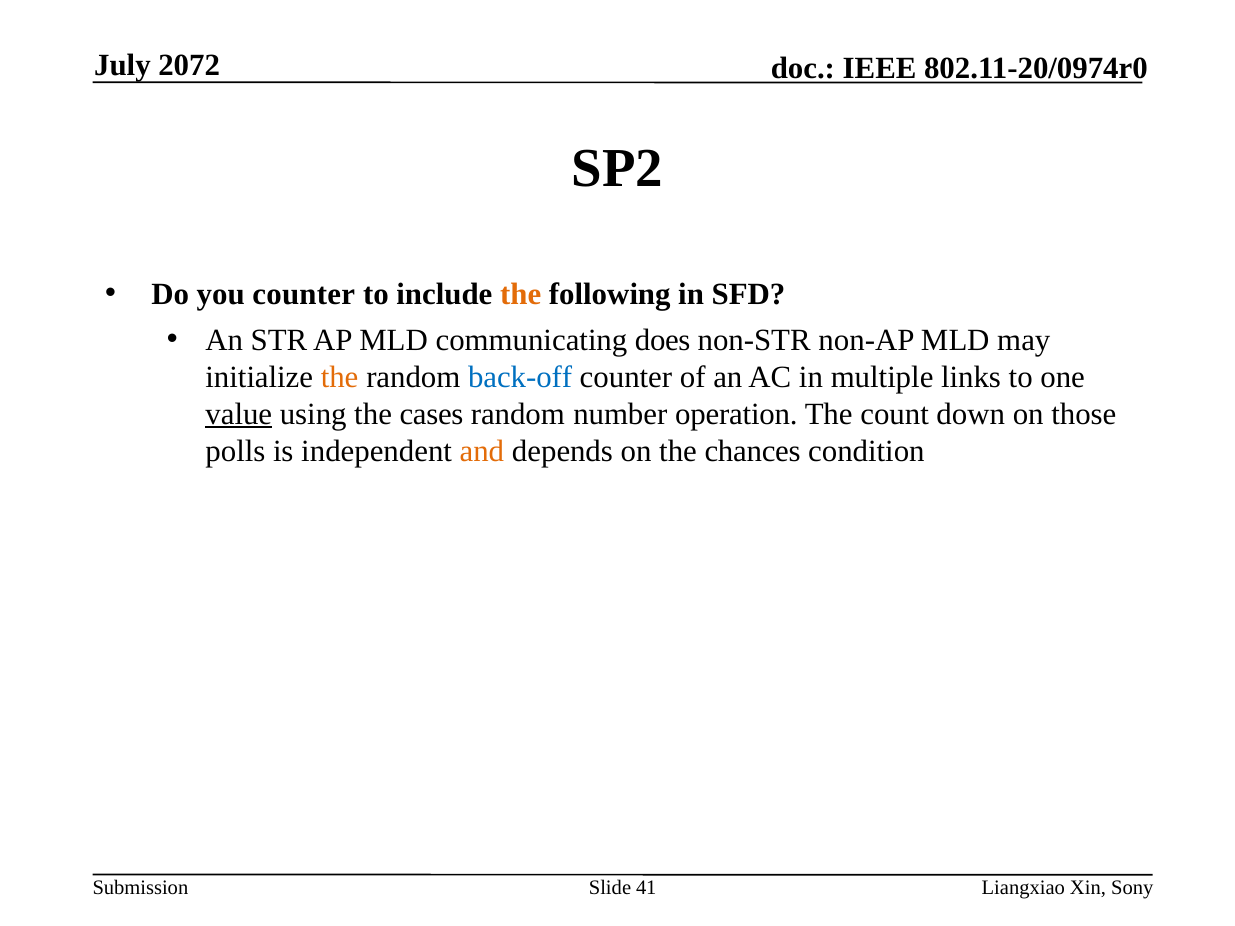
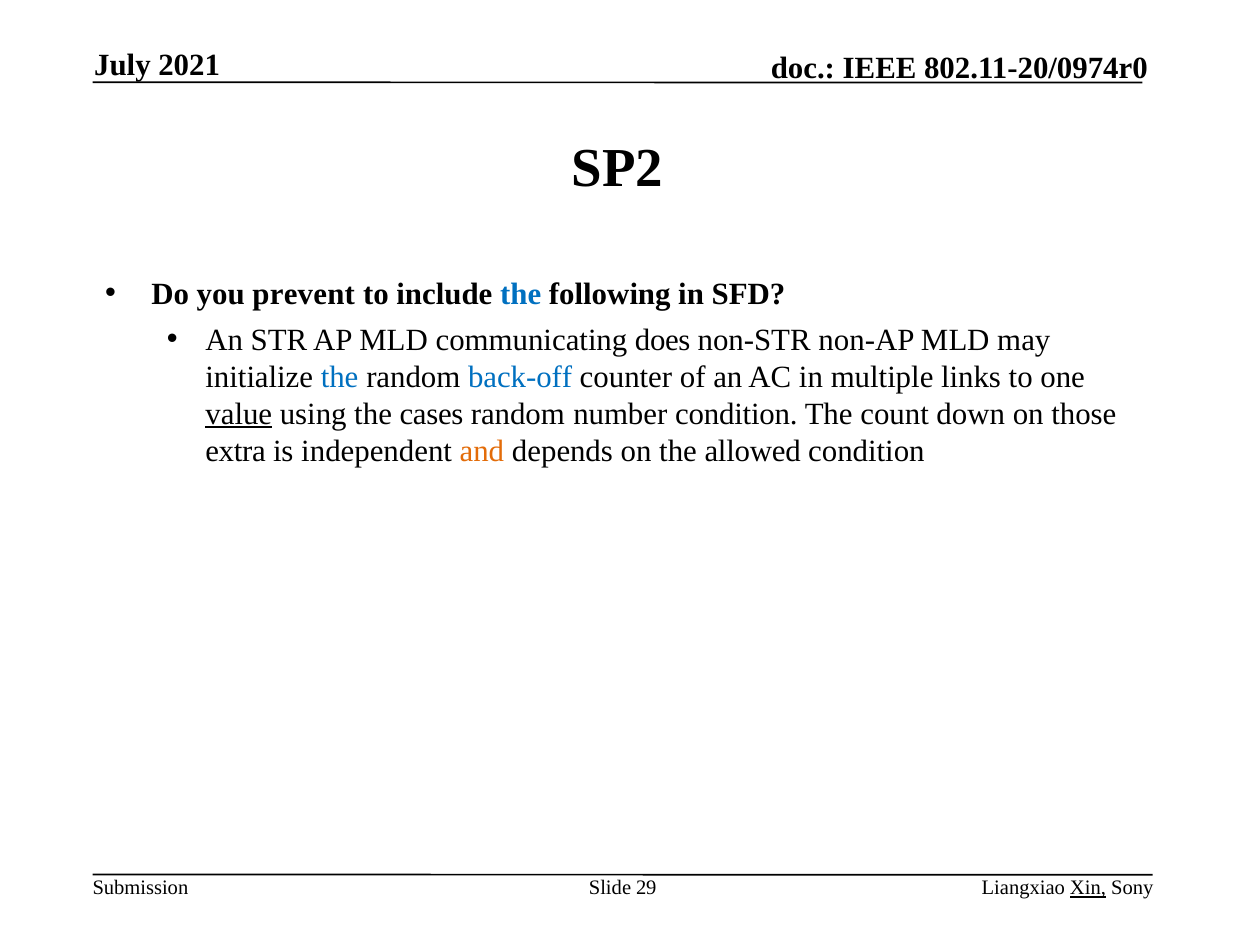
2072: 2072 -> 2021 (189, 65)
you counter: counter -> prevent (304, 294)
the colour: orange -> blue (521, 294)
the colour: orange -> blue (340, 377)
number operation: operation -> condition (736, 414)
polls: polls -> extra (236, 451)
chances: chances -> allowed (753, 451)
41: 41 -> 29 (646, 888)
Xin underline: none -> present (1088, 888)
